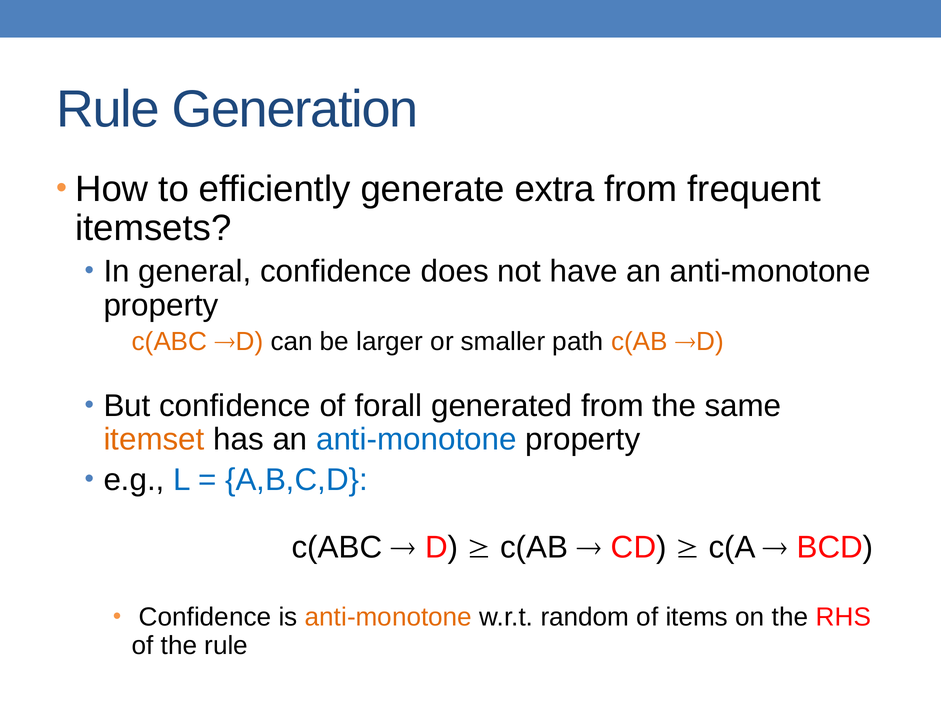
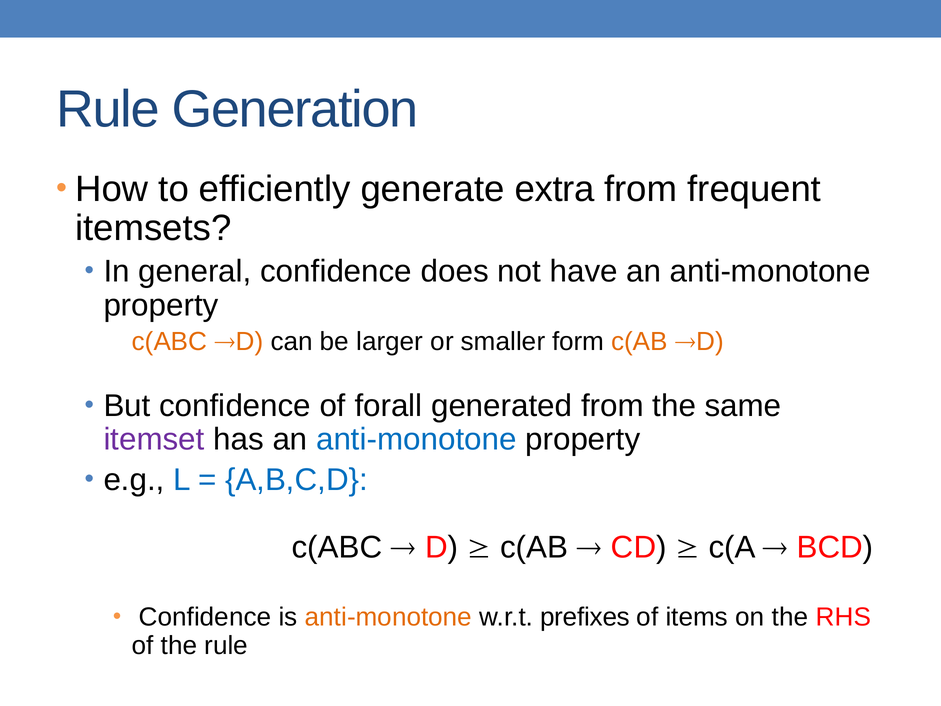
path: path -> form (578, 342)
itemset colour: orange -> purple (154, 439)
random: random -> prefixes (585, 617)
